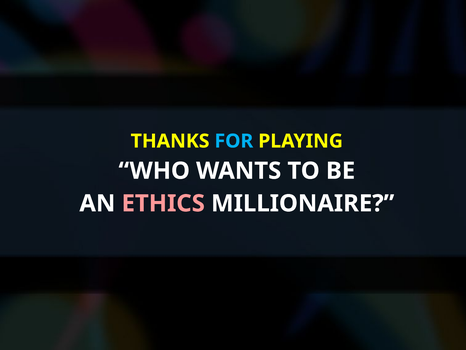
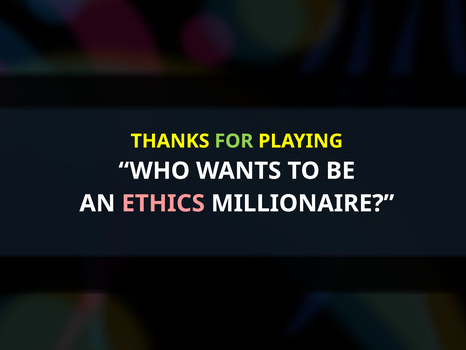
FOR colour: light blue -> light green (234, 141)
